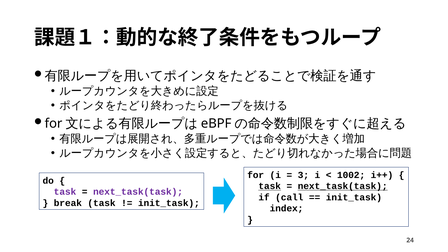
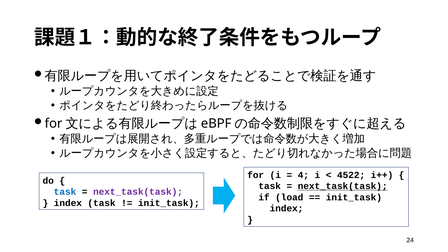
3: 3 -> 4 (303, 175)
1002: 1002 -> 4522 (351, 175)
task underline: present -> none (270, 186)
task colour: purple -> blue (65, 192)
call: call -> load (289, 197)
break: break -> index (68, 203)
